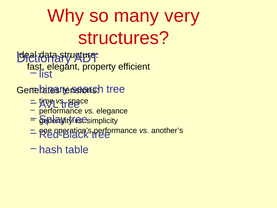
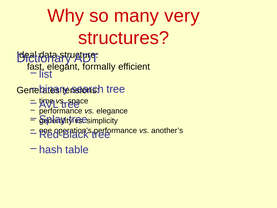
property: property -> formally (99, 67)
